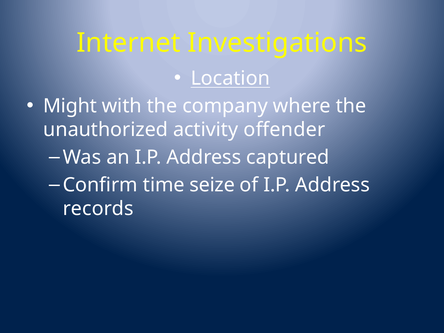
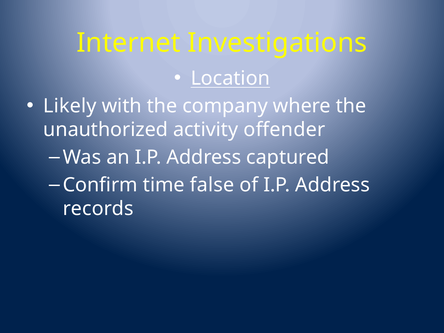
Might: Might -> Likely (70, 106)
seize: seize -> false (212, 185)
